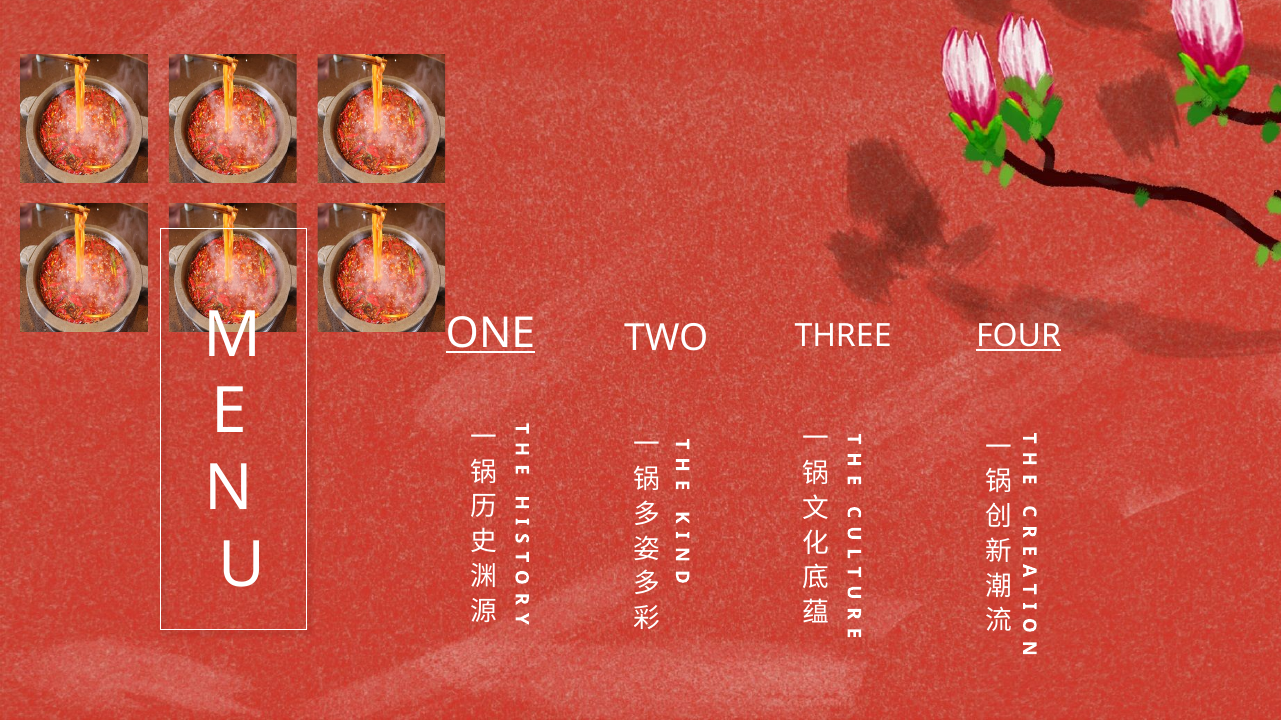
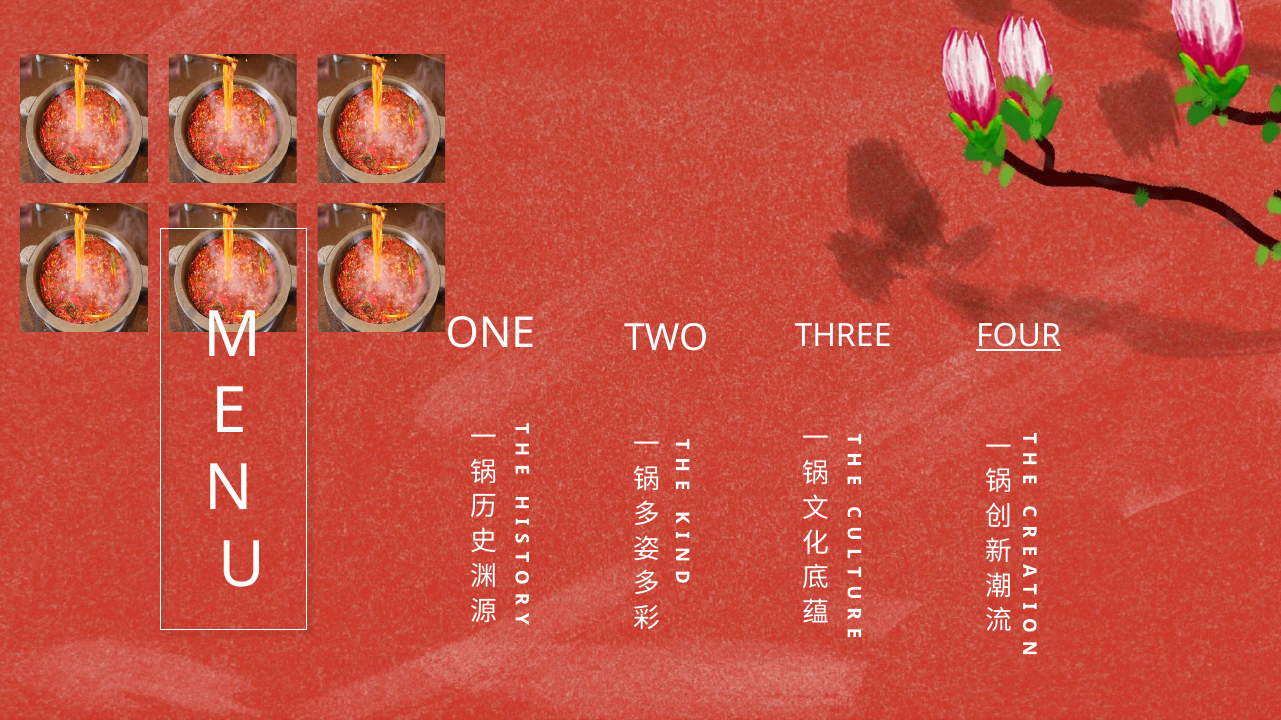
ONE underline: present -> none (490, 334)
